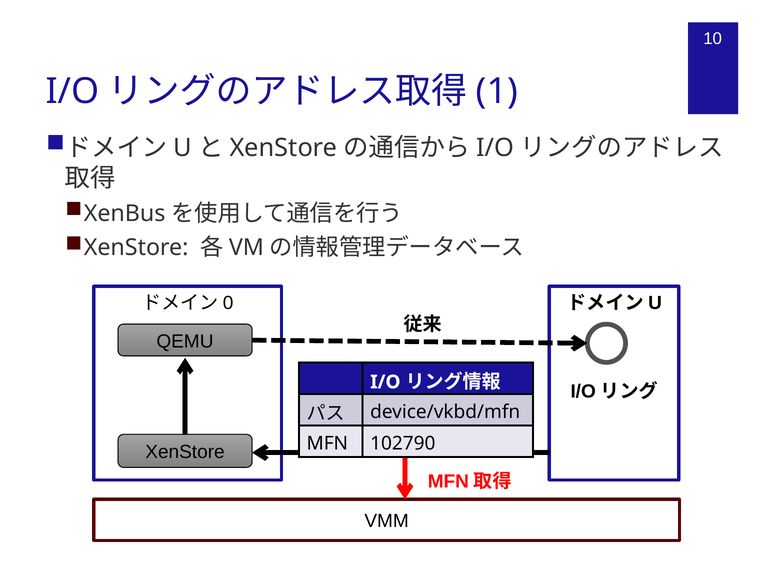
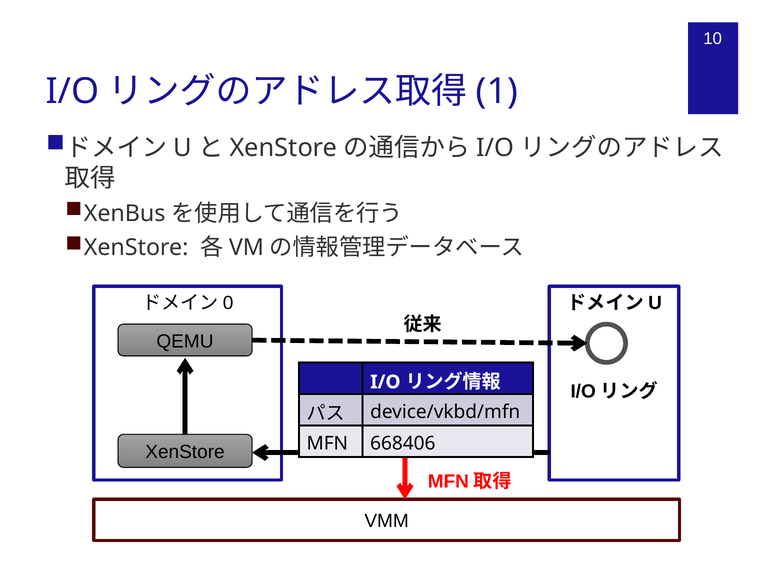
102790: 102790 -> 668406 (403, 444)
